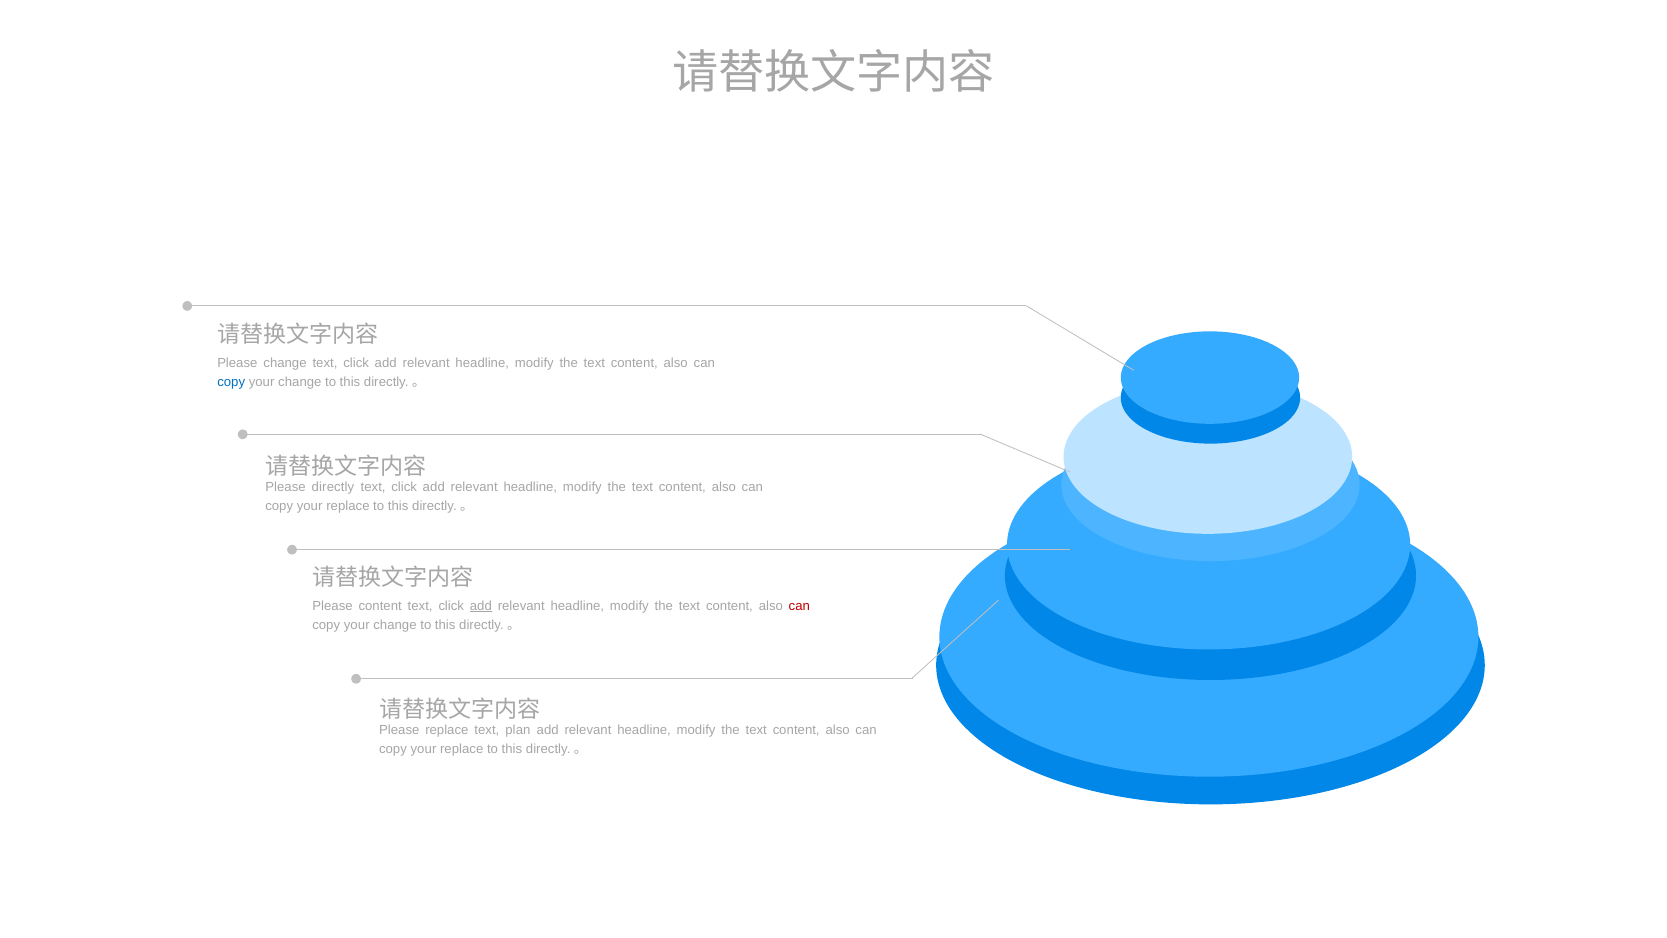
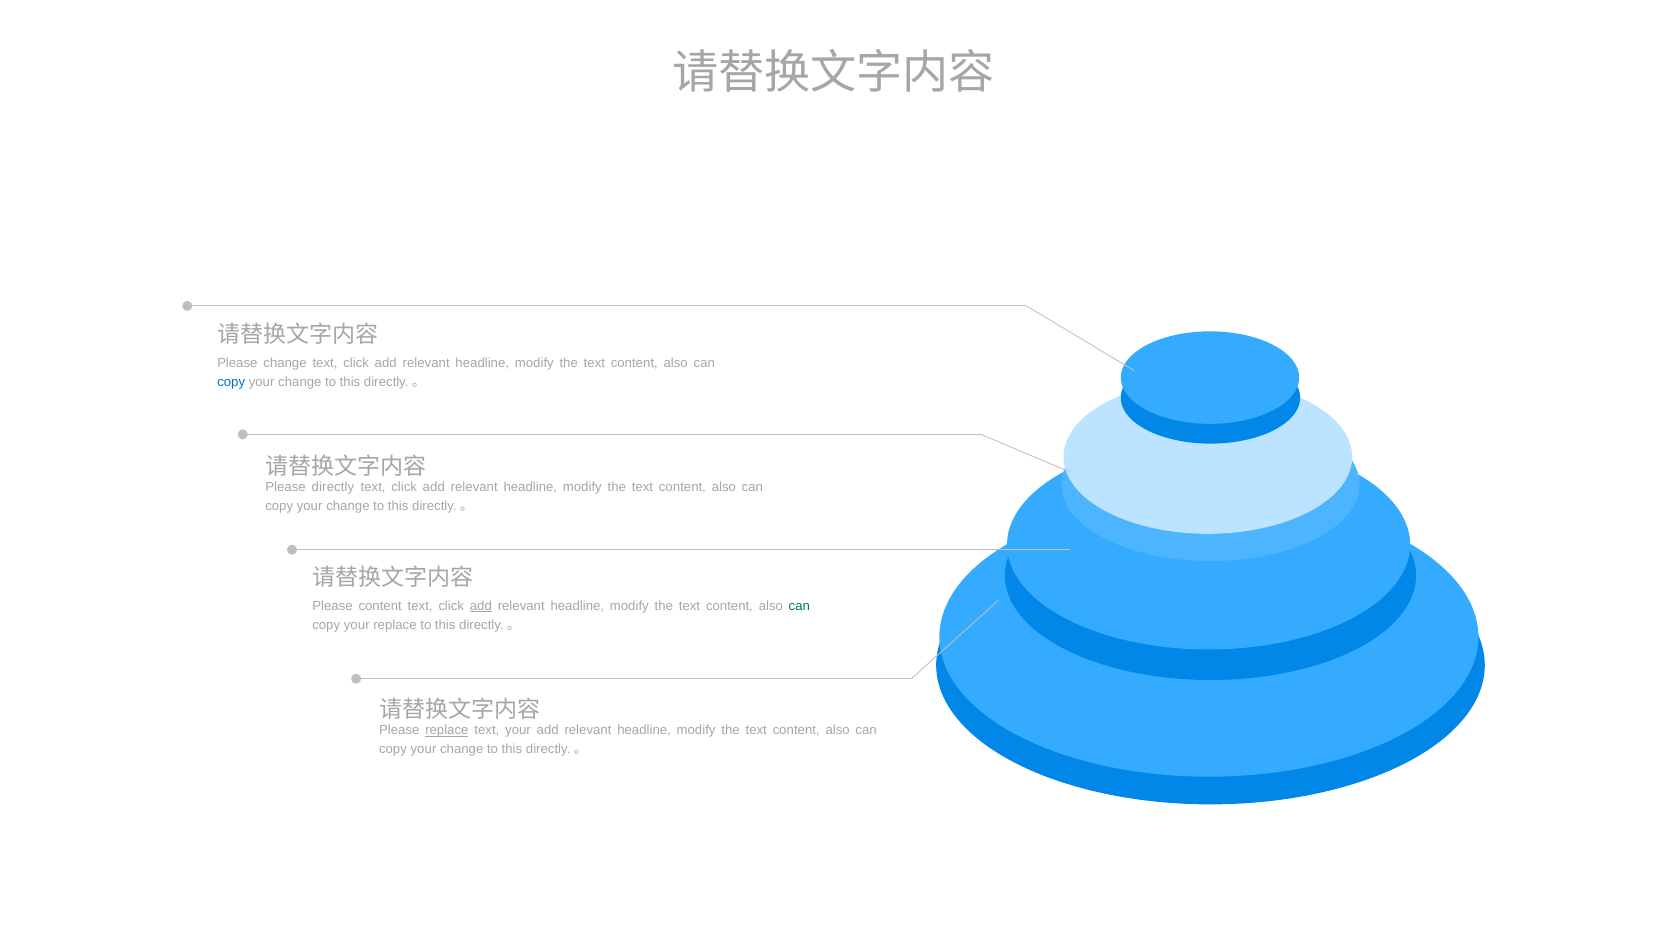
replace: replace -> change (348, 506)
can colour: red -> green (799, 606)
change: change -> replace (395, 625)
replace underline: none -> present (447, 730)
text plan: plan -> your (518, 730)
replace: replace -> change (462, 749)
